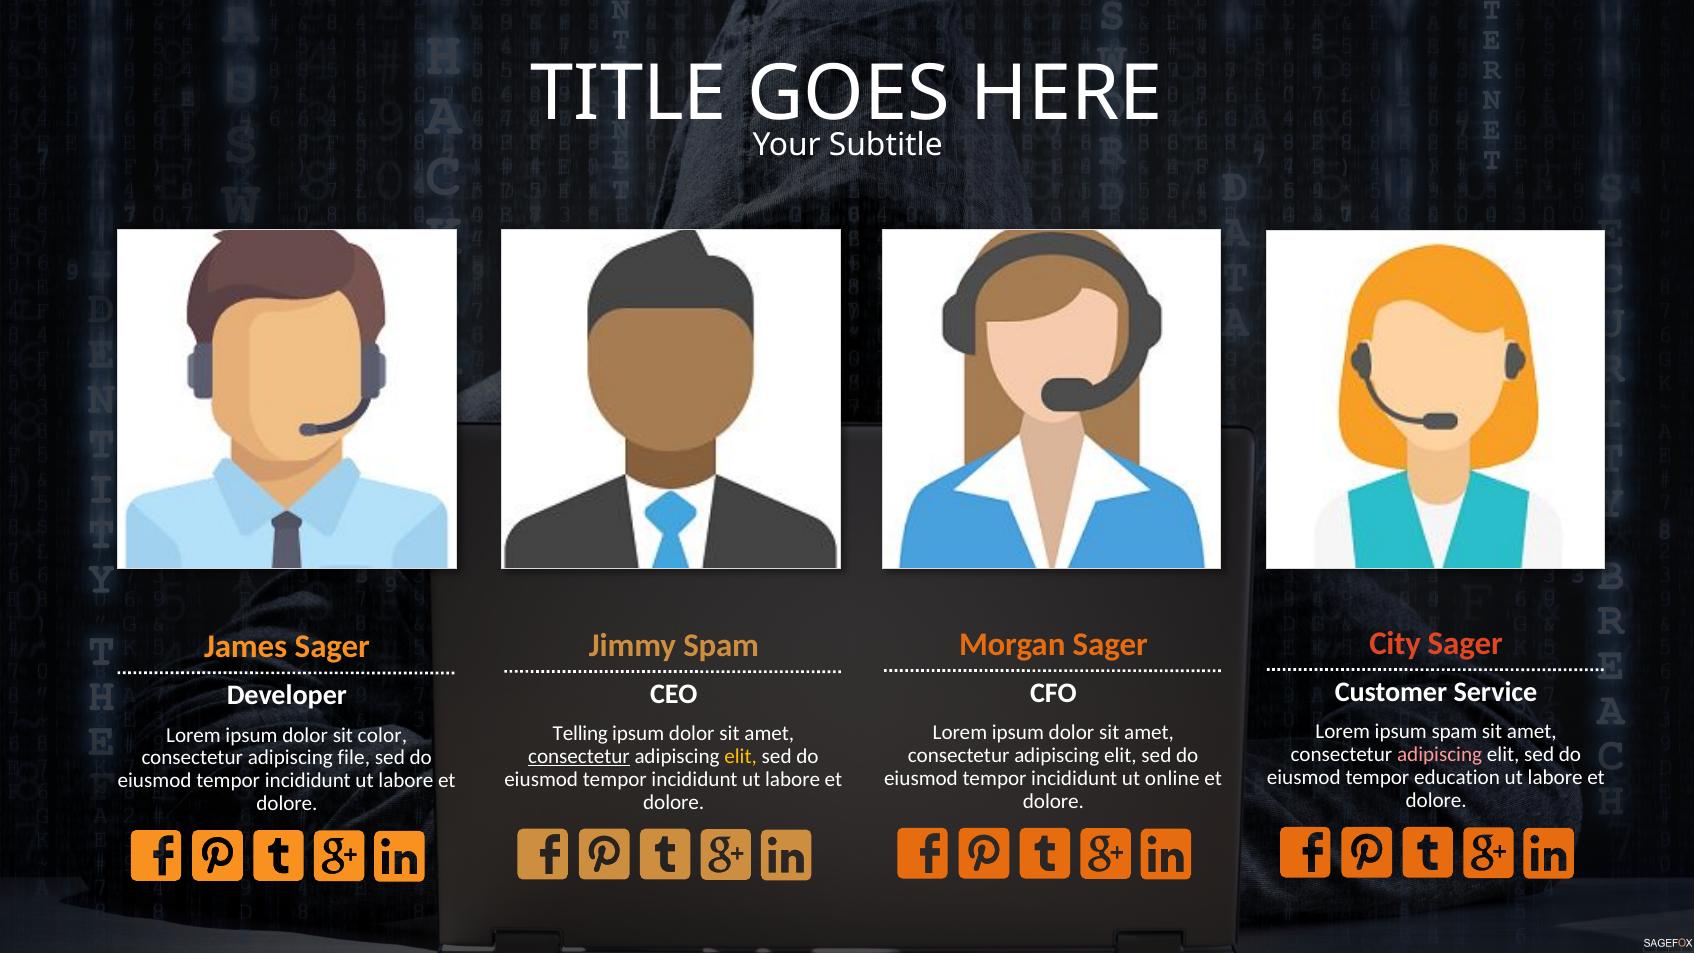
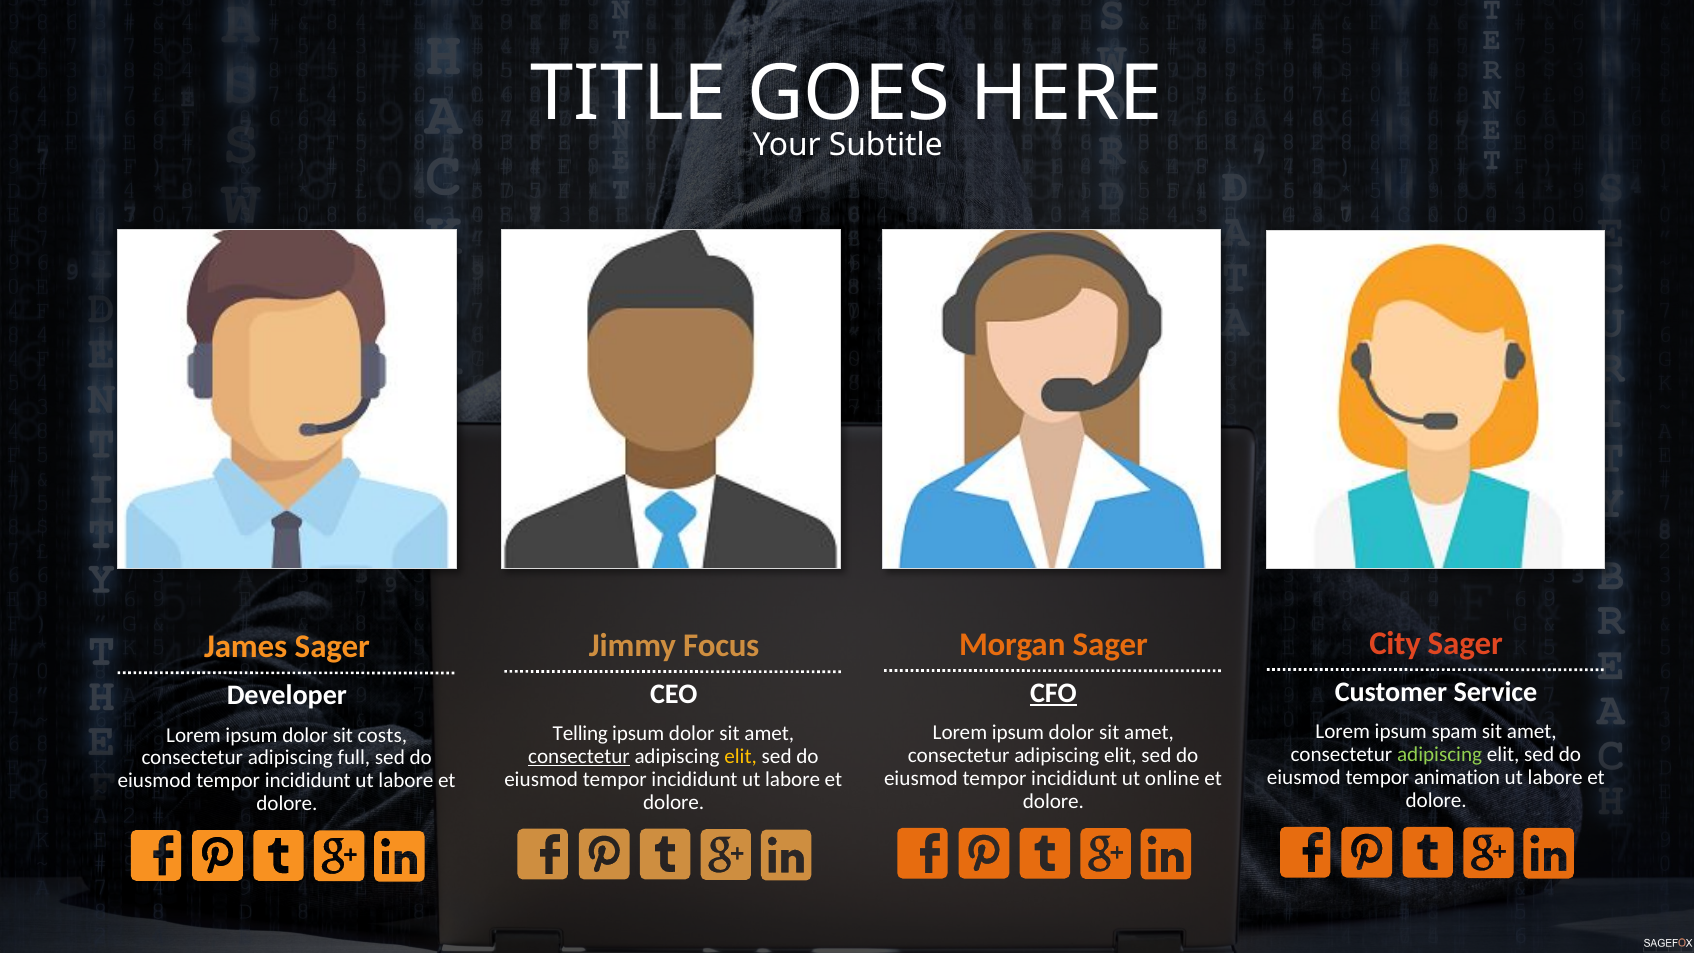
Jimmy Spam: Spam -> Focus (721, 645)
CFO underline: none -> present (1053, 693)
color: color -> costs (382, 735)
adipiscing colour: pink -> light green (1440, 755)
file: file -> full (354, 758)
education: education -> animation (1457, 777)
